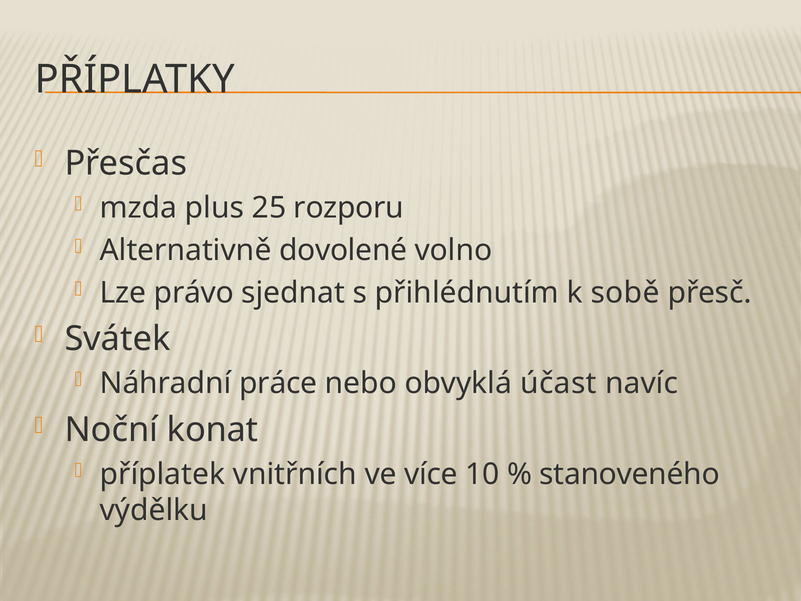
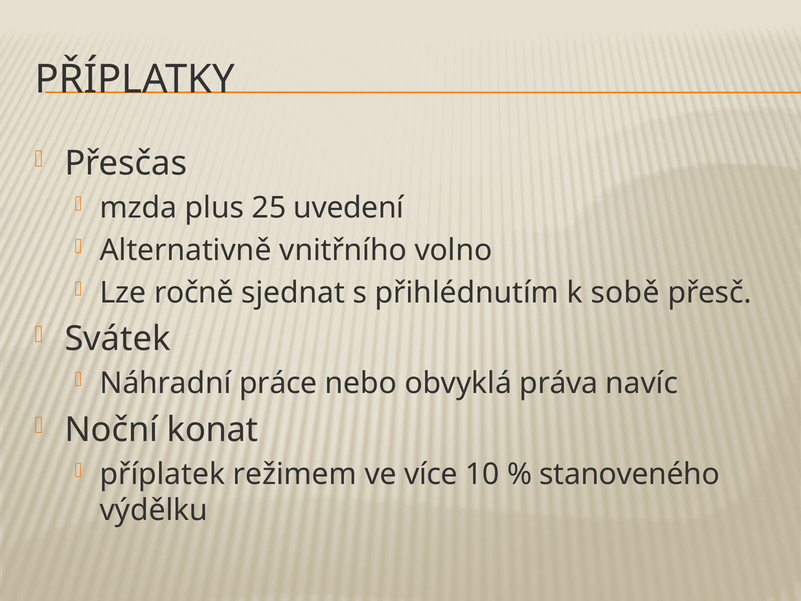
rozporu: rozporu -> uvedení (349, 208)
dovolené: dovolené -> vnitřního (343, 250)
právo: právo -> ročně (194, 293)
účast: účast -> práva (559, 383)
vnitřních: vnitřních -> režimem (295, 474)
